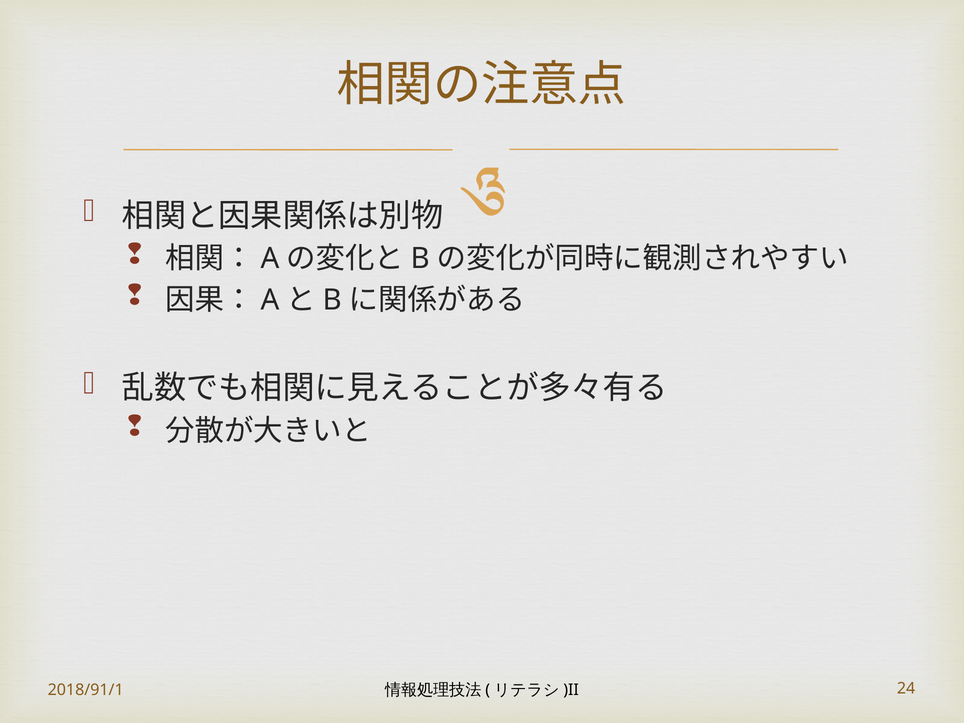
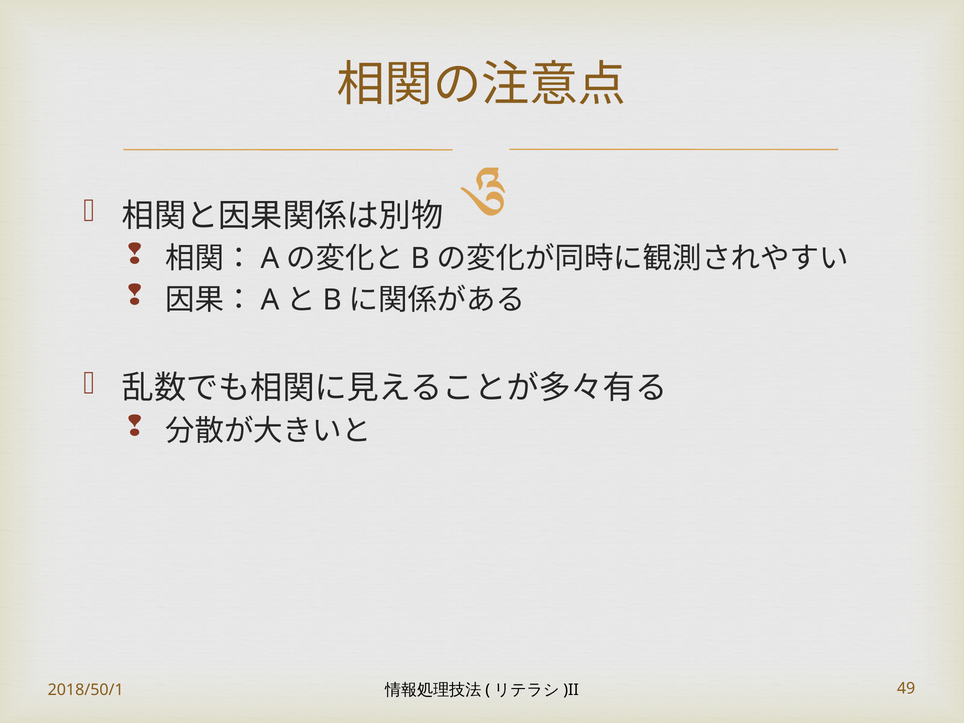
2018/91/1: 2018/91/1 -> 2018/50/1 (86, 690)
24: 24 -> 49 (906, 689)
